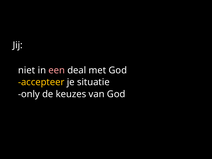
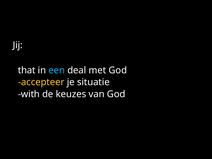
niet: niet -> that (27, 70)
een colour: pink -> light blue (57, 70)
only: only -> with (29, 94)
